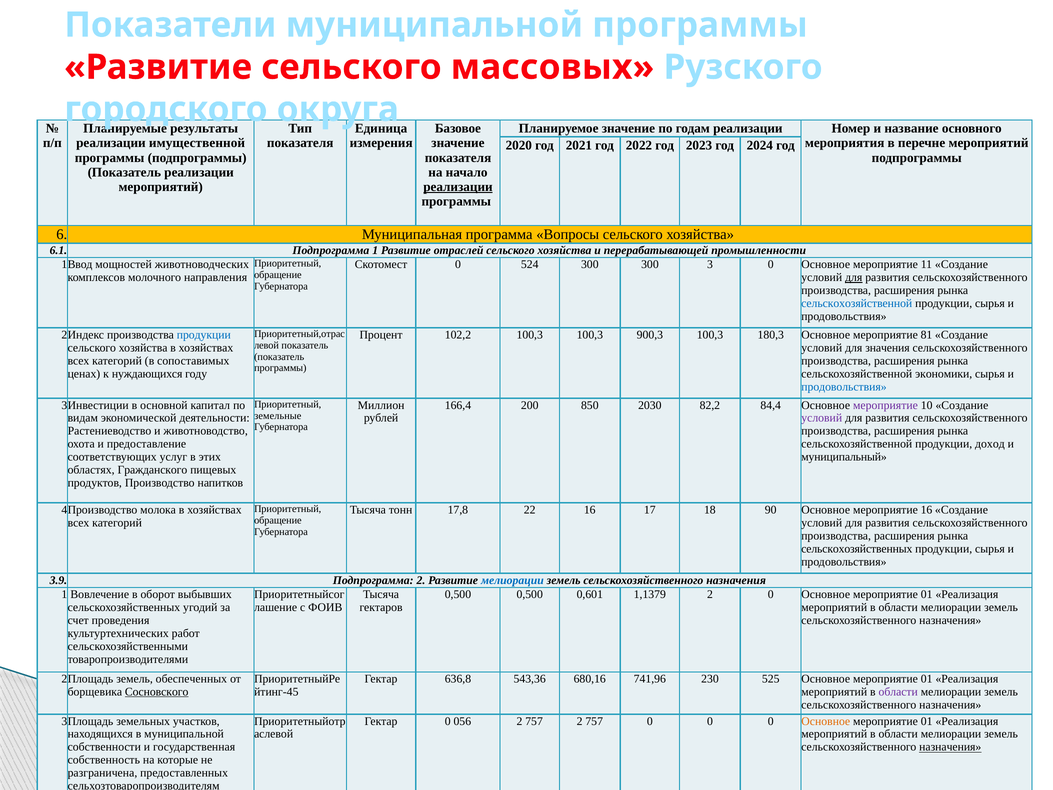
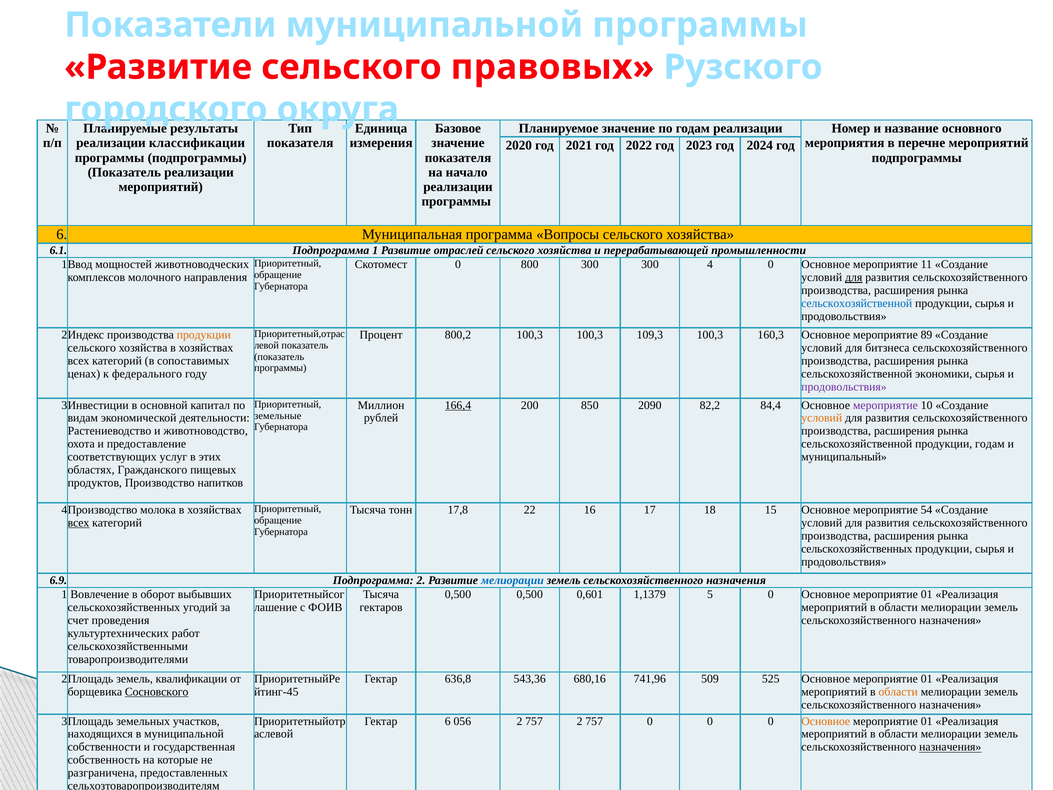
массовых: массовых -> правовых (552, 67)
имущественной: имущественной -> классификации (197, 143)
реализации underline: present -> none (458, 187)
524: 524 -> 800 (530, 264)
3: 3 -> 4 (710, 264)
продукции colour: blue -> orange (204, 335)
102,2: 102,2 -> 800,2 (458, 335)
900,3: 900,3 -> 109,3 (650, 335)
180,3: 180,3 -> 160,3 (771, 335)
81: 81 -> 89 (926, 335)
значения: значения -> битзнеса (887, 348)
нуждающихся: нуждающихся -> федерального (147, 374)
продовольствия colour: blue -> purple (844, 387)
166,4 underline: none -> present (458, 405)
2030: 2030 -> 2090 (650, 405)
условий colour: purple -> orange (822, 418)
продукции доход: доход -> годам (990, 444)
90: 90 -> 15 (771, 510)
мероприятие 16: 16 -> 54 (926, 510)
всех underline: none -> present (78, 523)
3.9: 3.9 -> 6.9 (58, 580)
1,1379 2: 2 -> 5 (710, 594)
обеспеченных: обеспеченных -> квалификации (191, 679)
230: 230 -> 509 (710, 679)
области colour: purple -> orange (898, 692)
Гектар 0: 0 -> 6 (448, 721)
